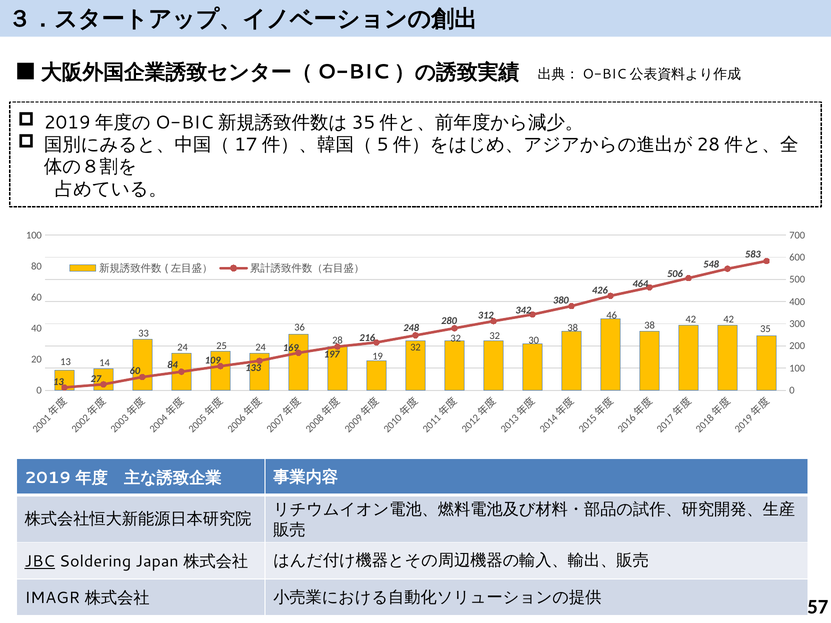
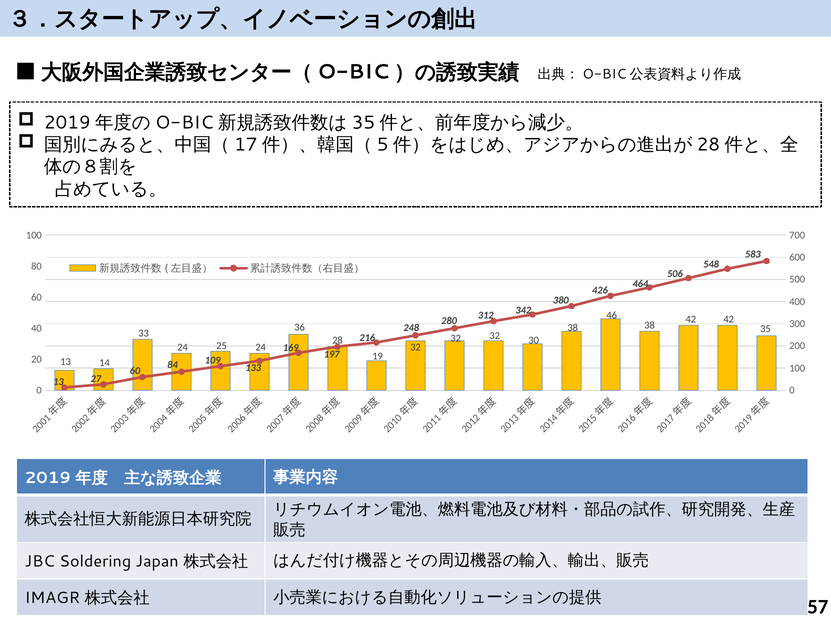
JBC underline: present -> none (40, 562)
